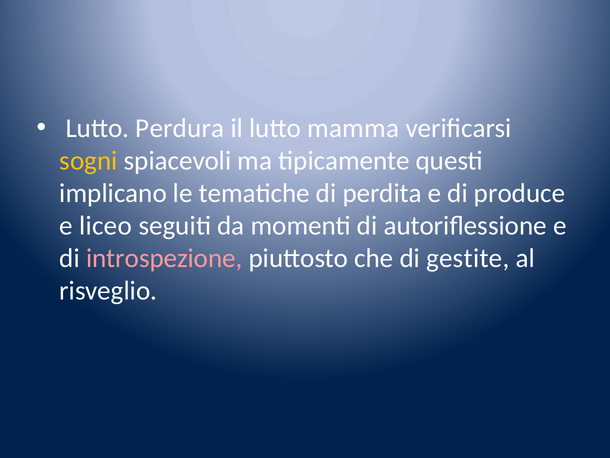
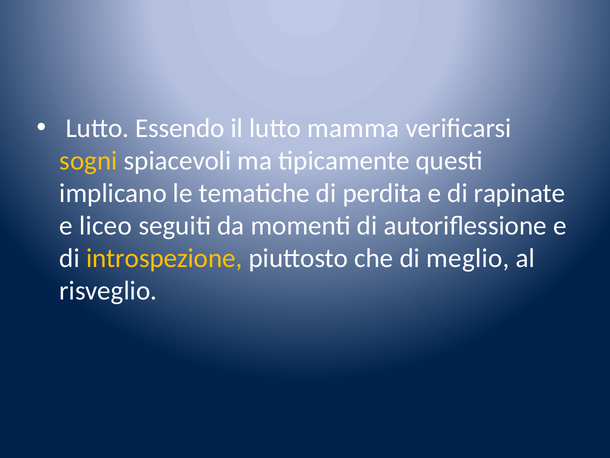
Perdura: Perdura -> Essendo (180, 128)
produce: produce -> rapinate (520, 193)
introspezione colour: pink -> yellow (164, 258)
gestite: gestite -> meglio (468, 258)
